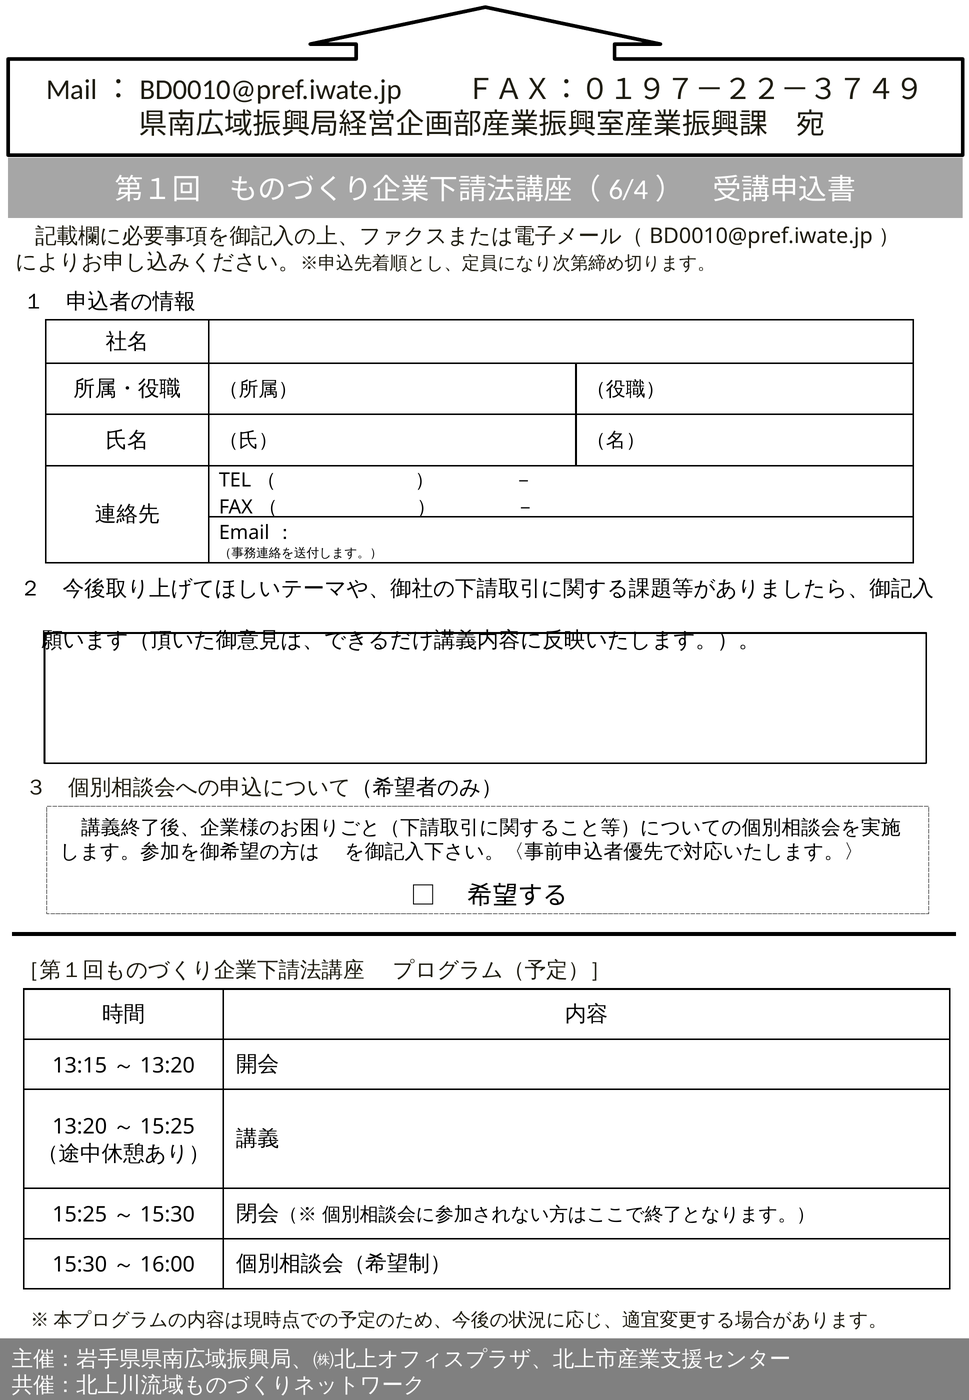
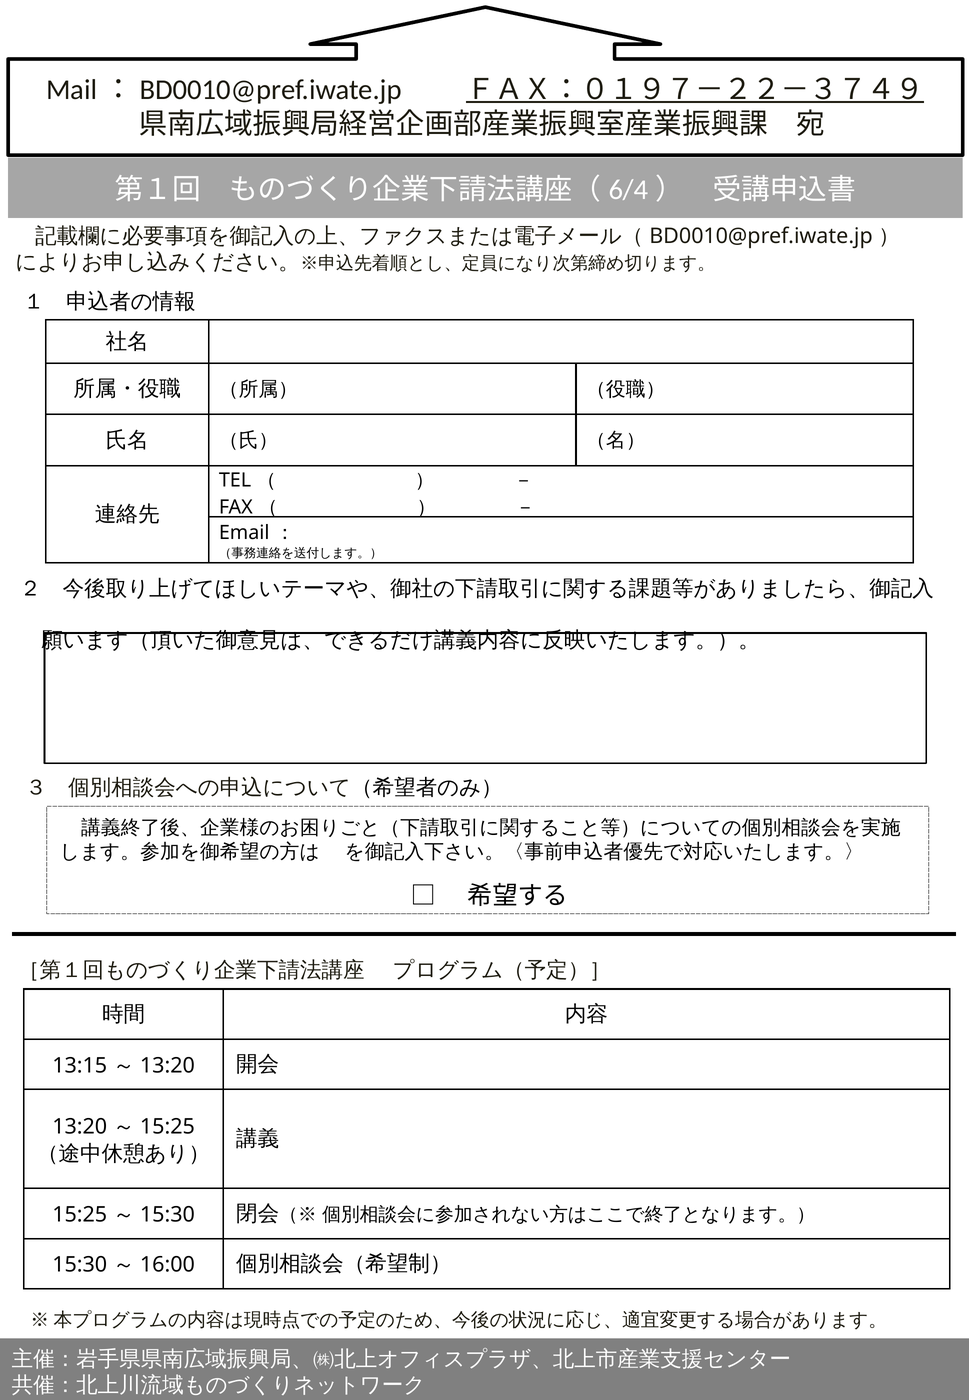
ＦＡＸ：０１９７－２２－３７４９ underline: none -> present (695, 90)
